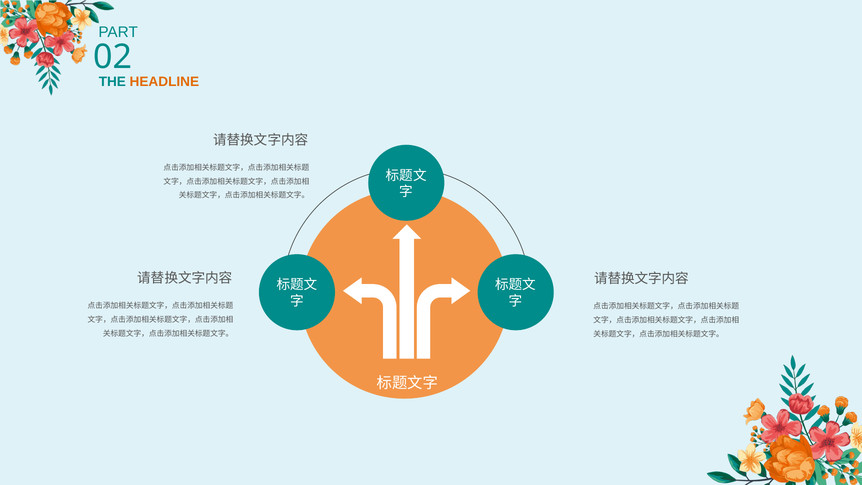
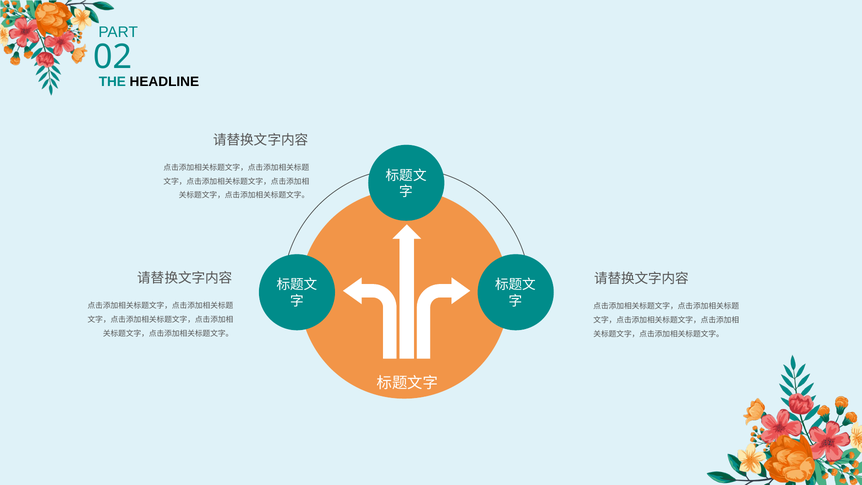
HEADLINE colour: orange -> black (164, 82)
